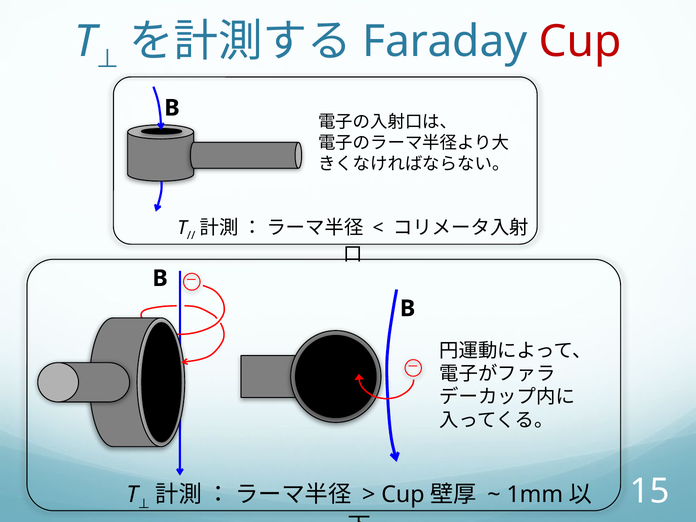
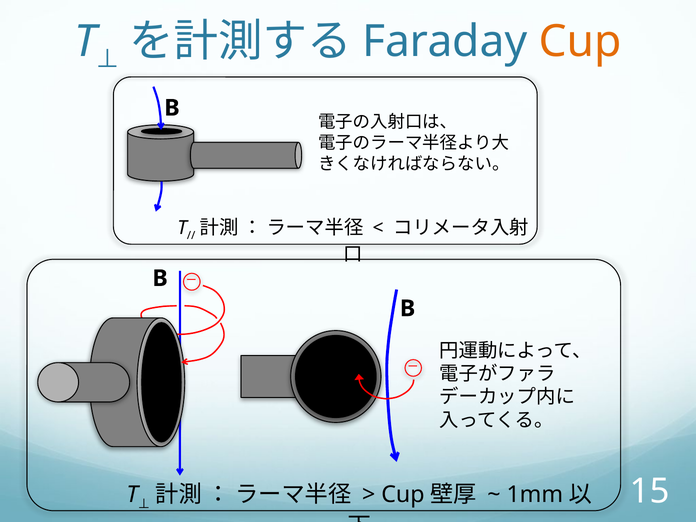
Cup colour: red -> orange (580, 41)
